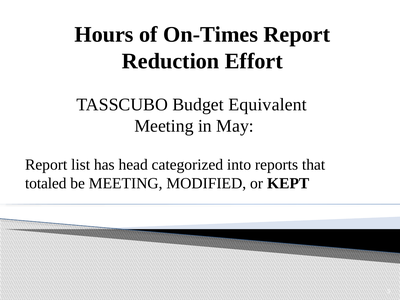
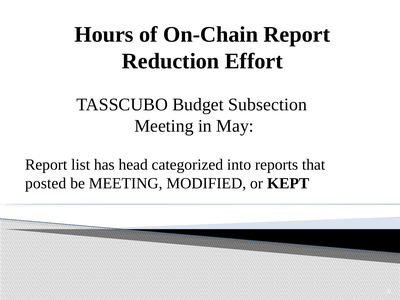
On-Times: On-Times -> On-Chain (211, 34)
Equivalent: Equivalent -> Subsection (268, 105)
totaled: totaled -> posted (46, 183)
